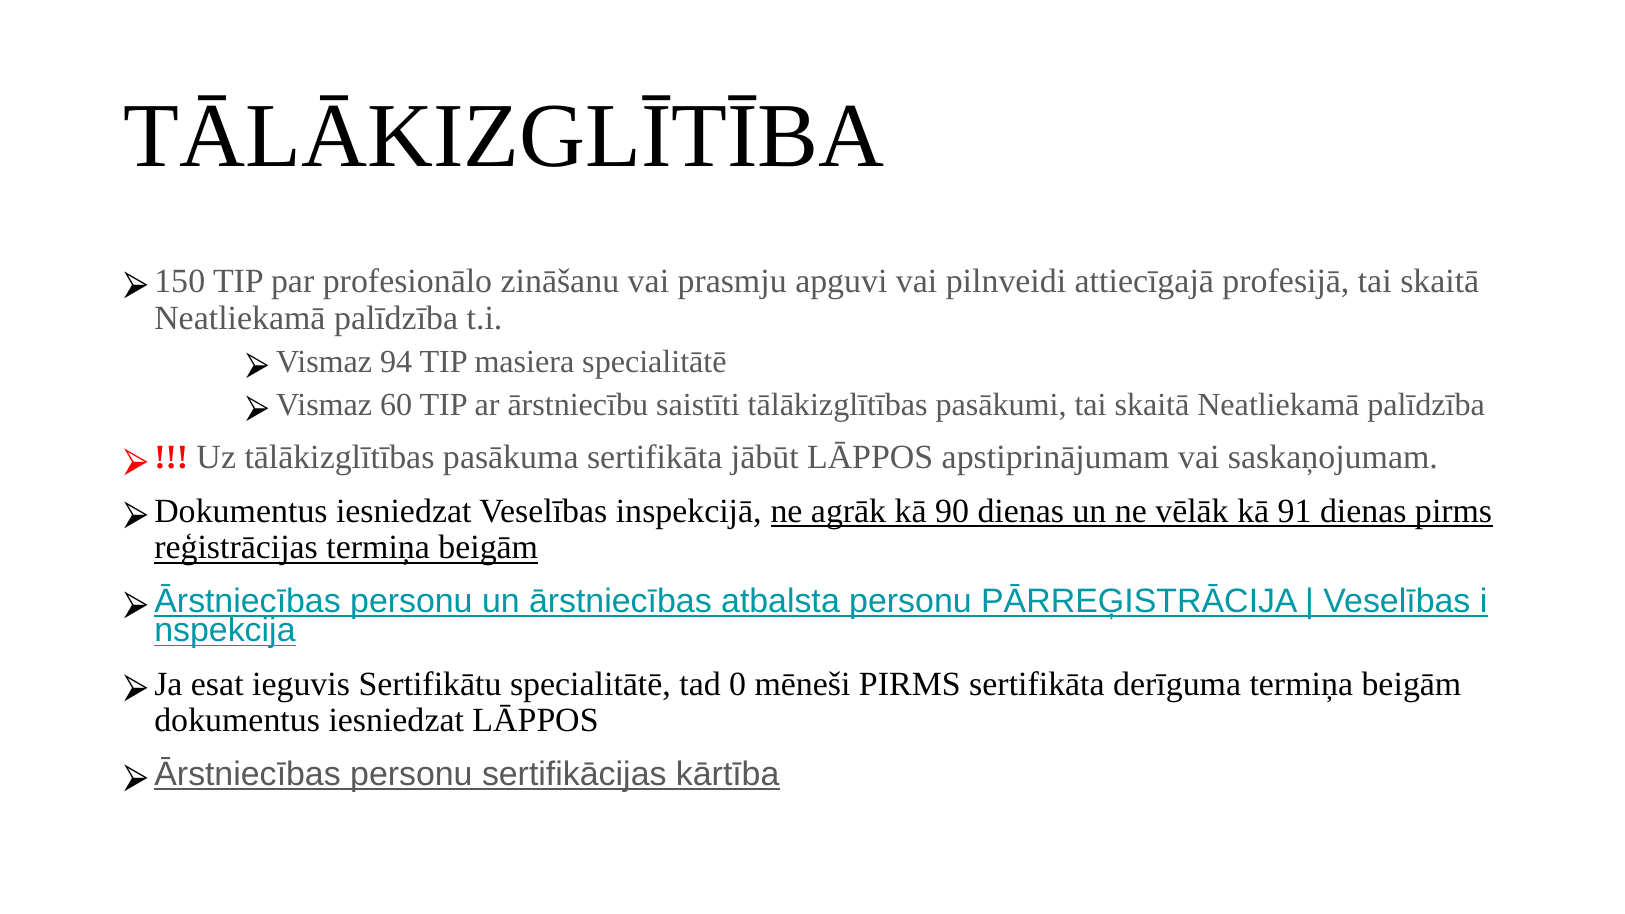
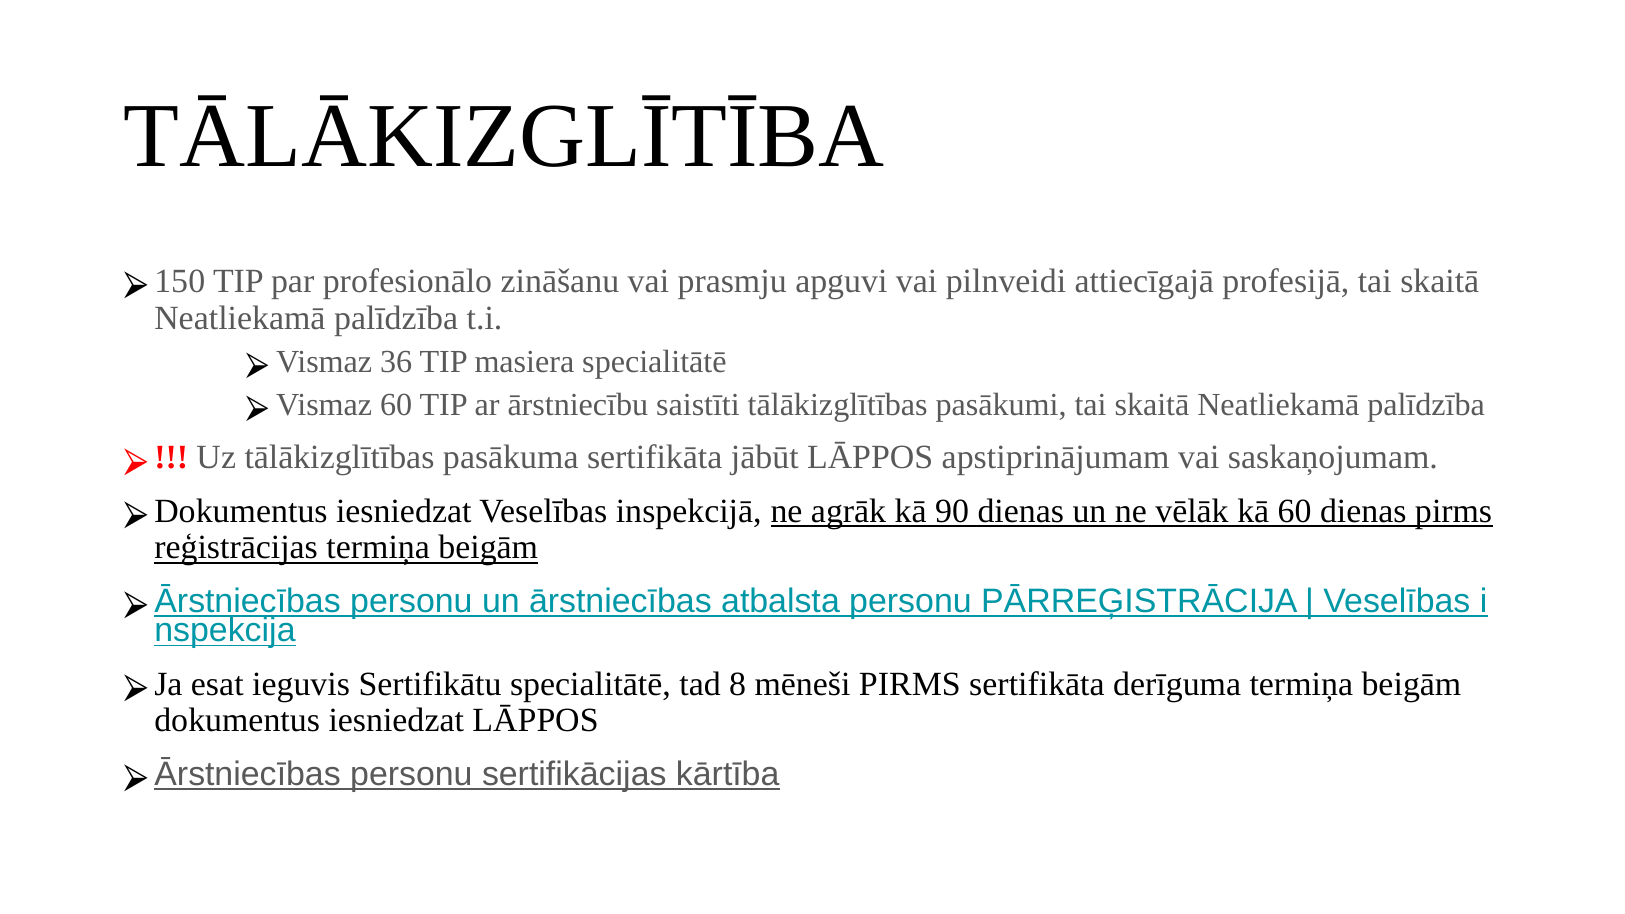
94: 94 -> 36 (396, 362)
kā 91: 91 -> 60 (1295, 511)
0: 0 -> 8 (738, 684)
